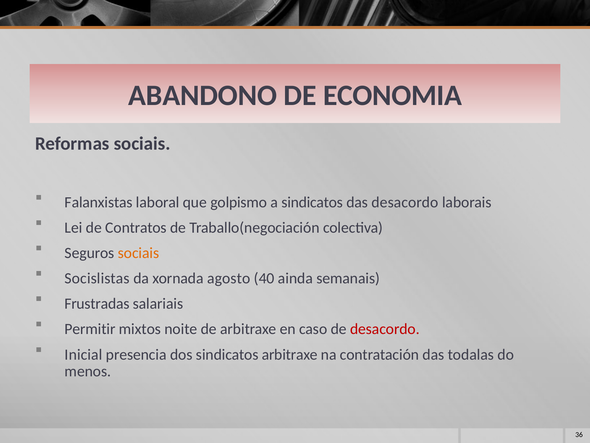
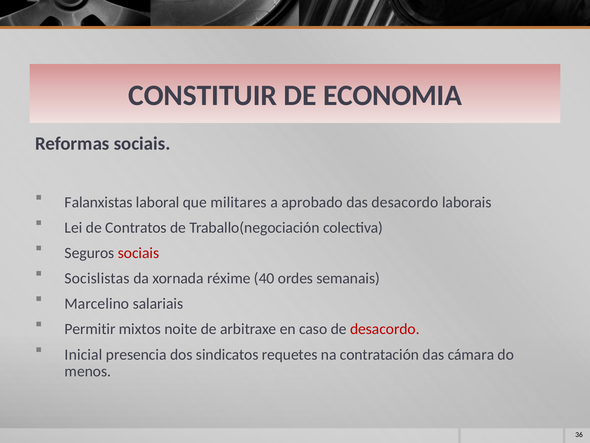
ABANDONO: ABANDONO -> CONSTITUIR (203, 95)
golpismo: golpismo -> militares (239, 202)
a sindicatos: sindicatos -> aprobado (312, 202)
sociais colour: orange -> red (139, 253)
agosto: agosto -> réxime (229, 278)
ainda: ainda -> ordes (295, 278)
Frustradas: Frustradas -> Marcelino (97, 303)
sindicatos arbitraxe: arbitraxe -> requetes (290, 354)
todalas: todalas -> cámara (471, 354)
